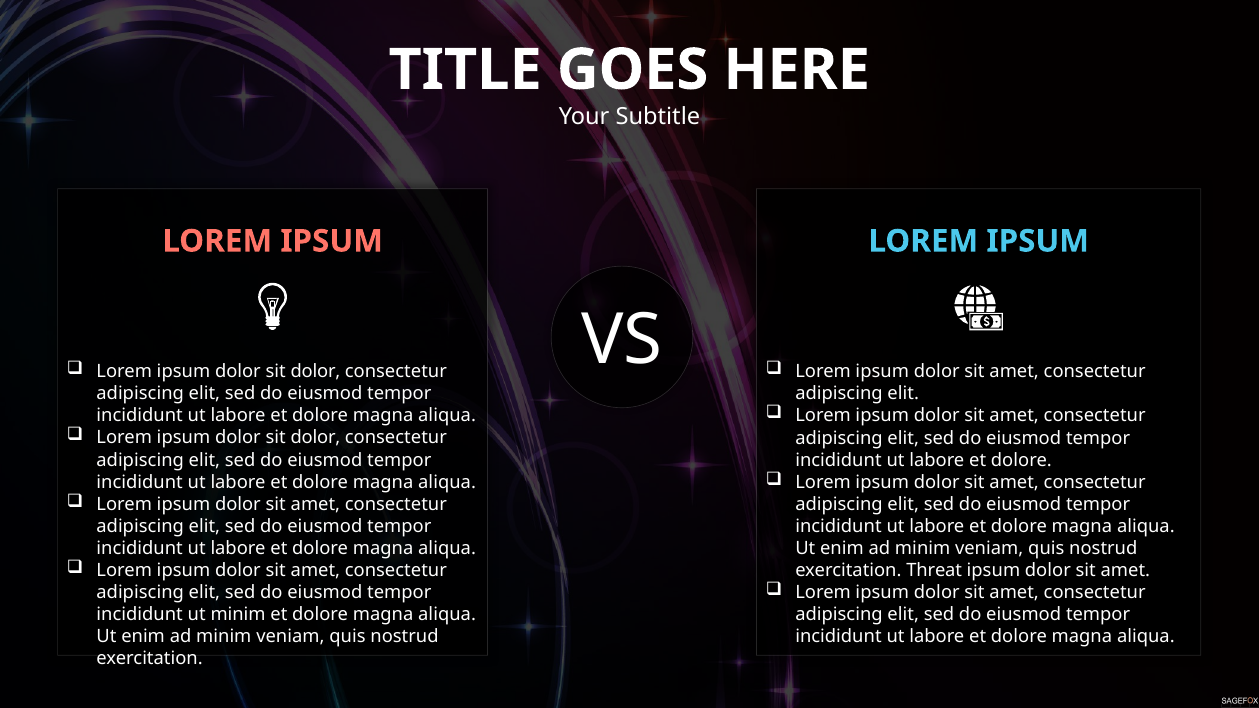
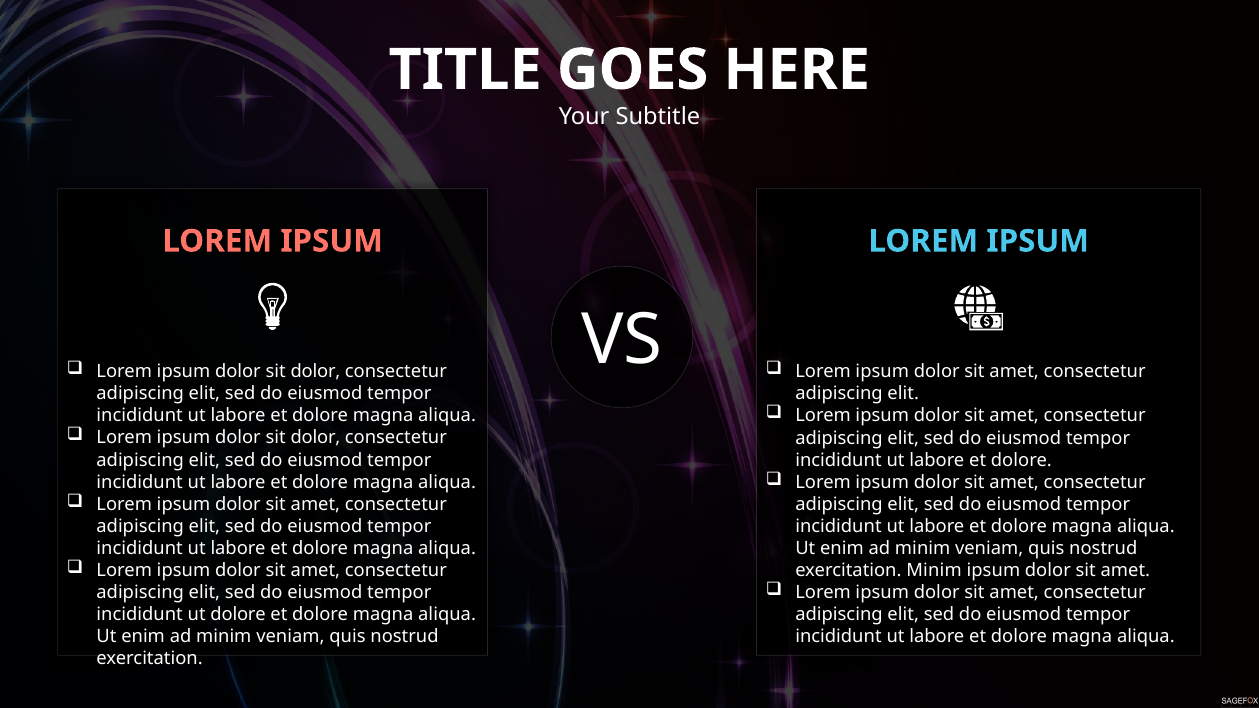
exercitation Threat: Threat -> Minim (934, 570)
ut minim: minim -> dolore (238, 614)
